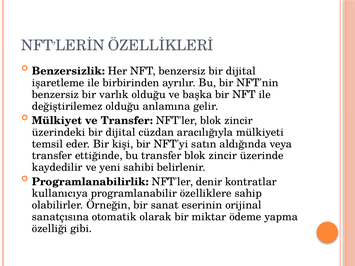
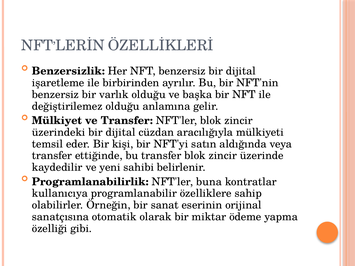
denir: denir -> buna (209, 182)
